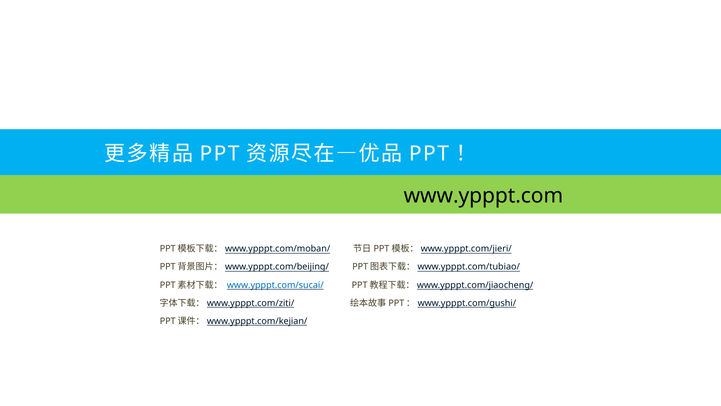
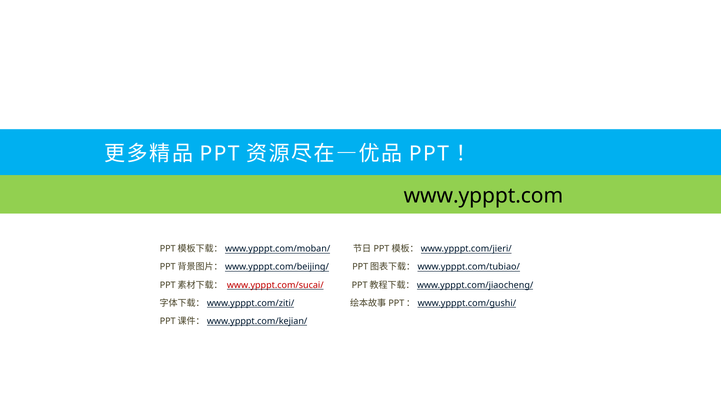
www.ypppt.com/sucai/ colour: blue -> red (275, 285)
